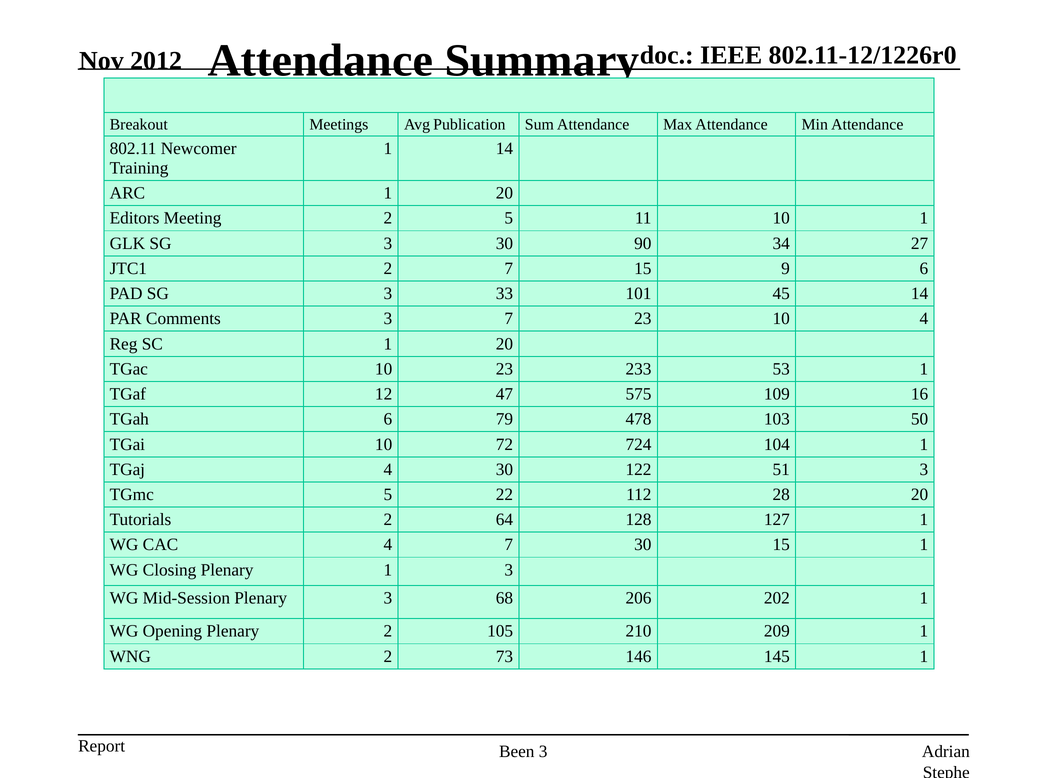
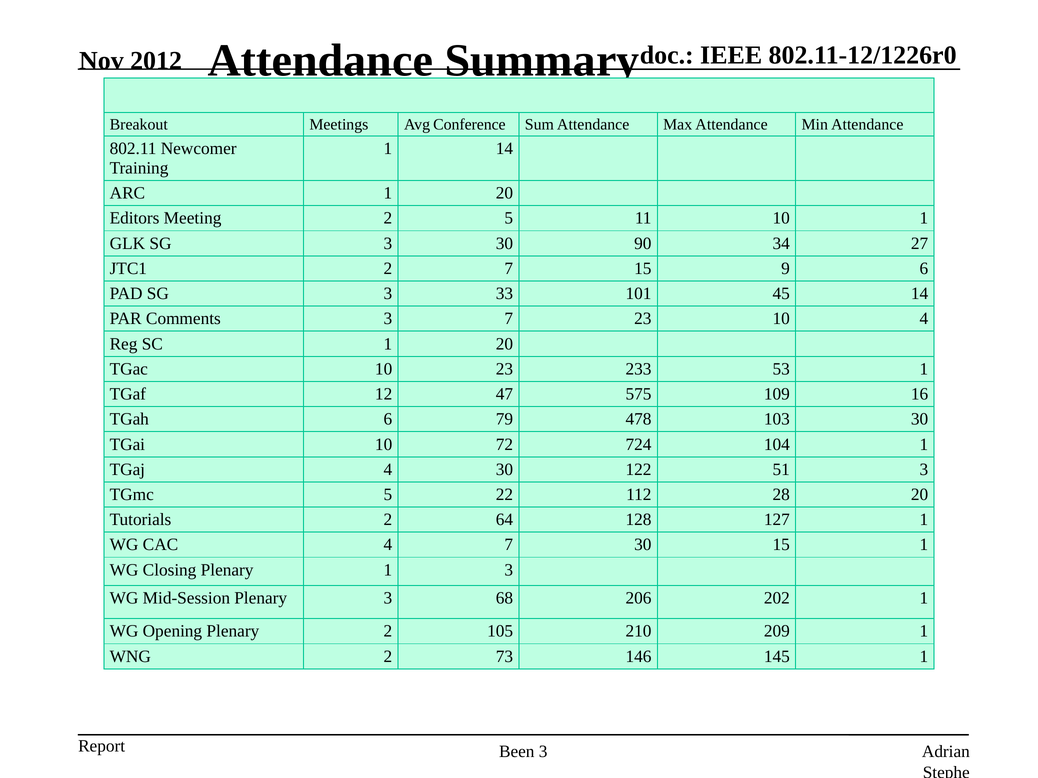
Publication: Publication -> Conference (469, 124)
103 50: 50 -> 30 (920, 419)
